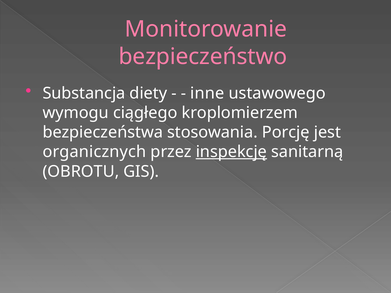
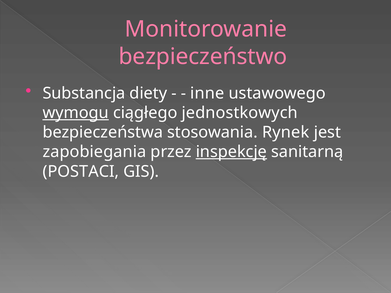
wymogu underline: none -> present (76, 113)
kroplomierzem: kroplomierzem -> jednostkowych (240, 113)
Porcję: Porcję -> Rynek (286, 132)
organicznych: organicznych -> zapobiegania (94, 152)
OBROTU: OBROTU -> POSTACI (81, 172)
